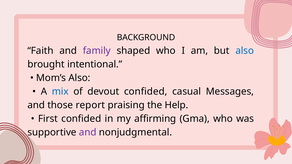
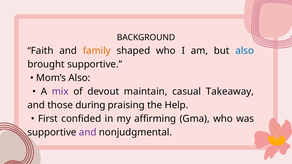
family colour: purple -> orange (97, 51)
brought intentional: intentional -> supportive (95, 64)
mix colour: blue -> purple (60, 92)
devout confided: confided -> maintain (146, 92)
Messages: Messages -> Takeaway (230, 92)
report: report -> during (90, 105)
